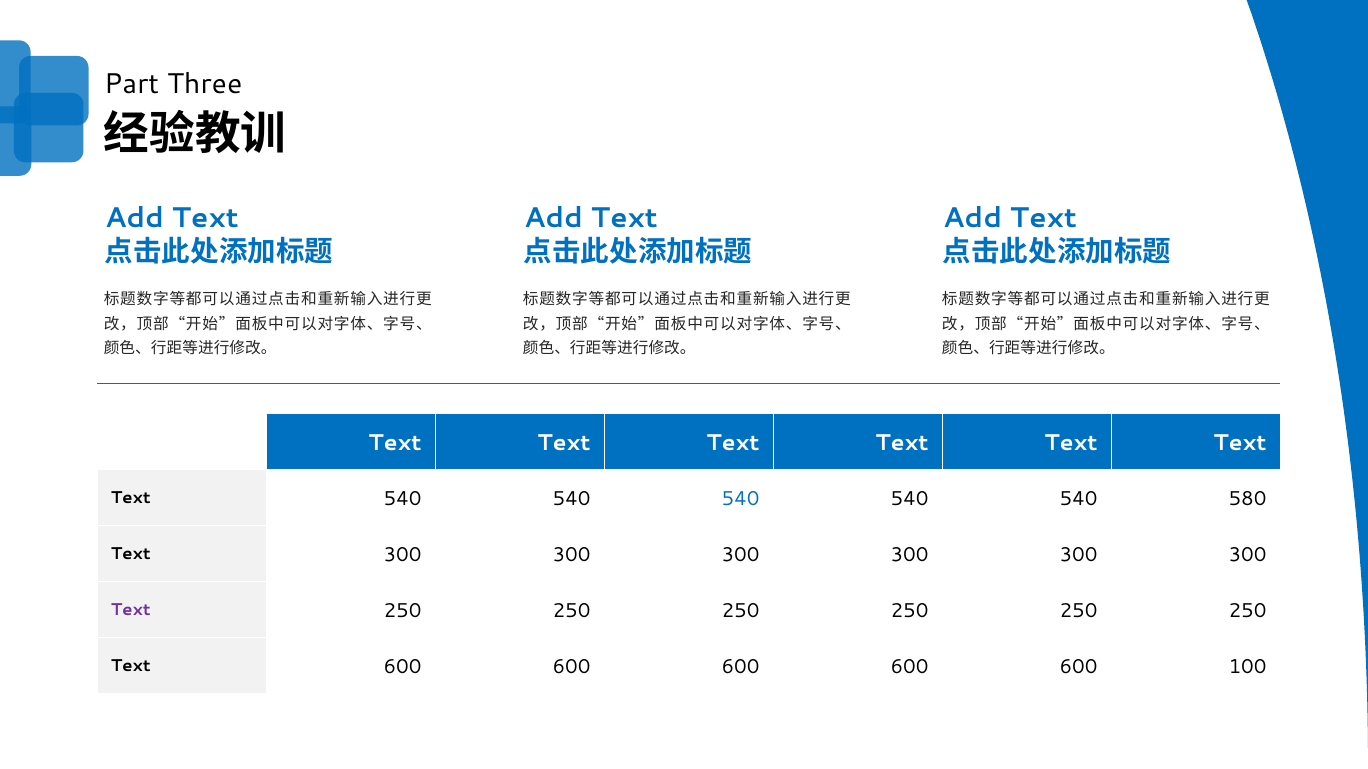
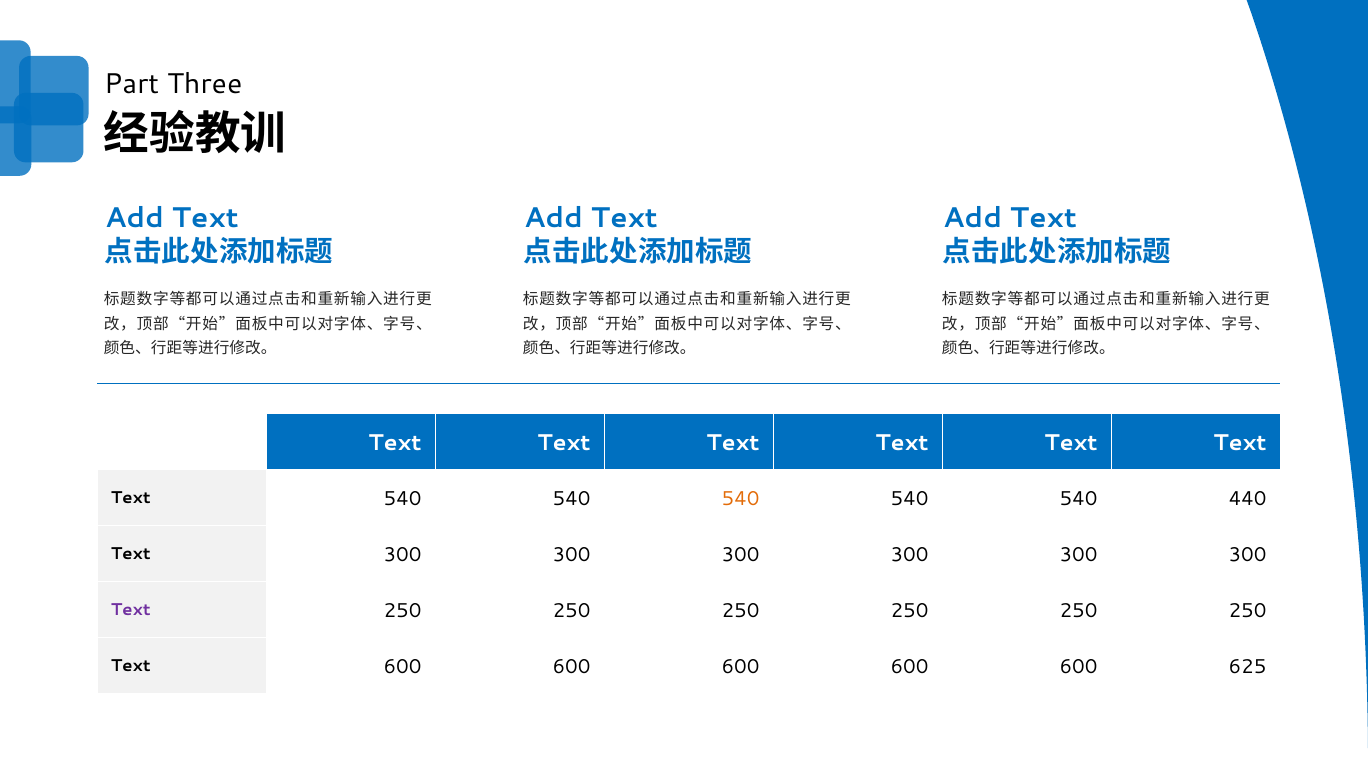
540 colour: blue -> orange (741, 499)
580: 580 -> 440 (1248, 499)
100: 100 -> 625 (1248, 667)
